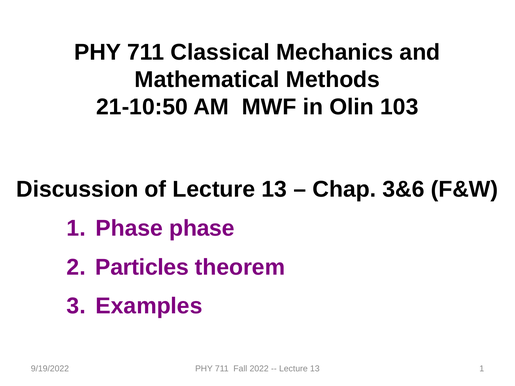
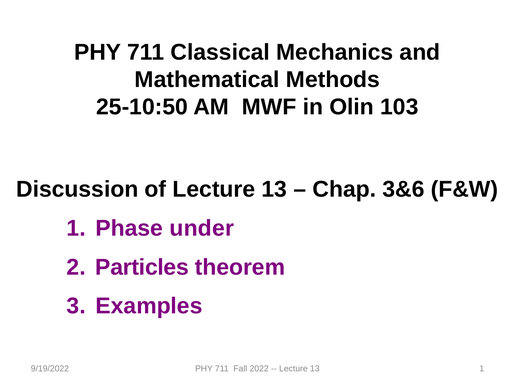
21-10:50: 21-10:50 -> 25-10:50 (142, 107)
Phase phase: phase -> under (202, 228)
